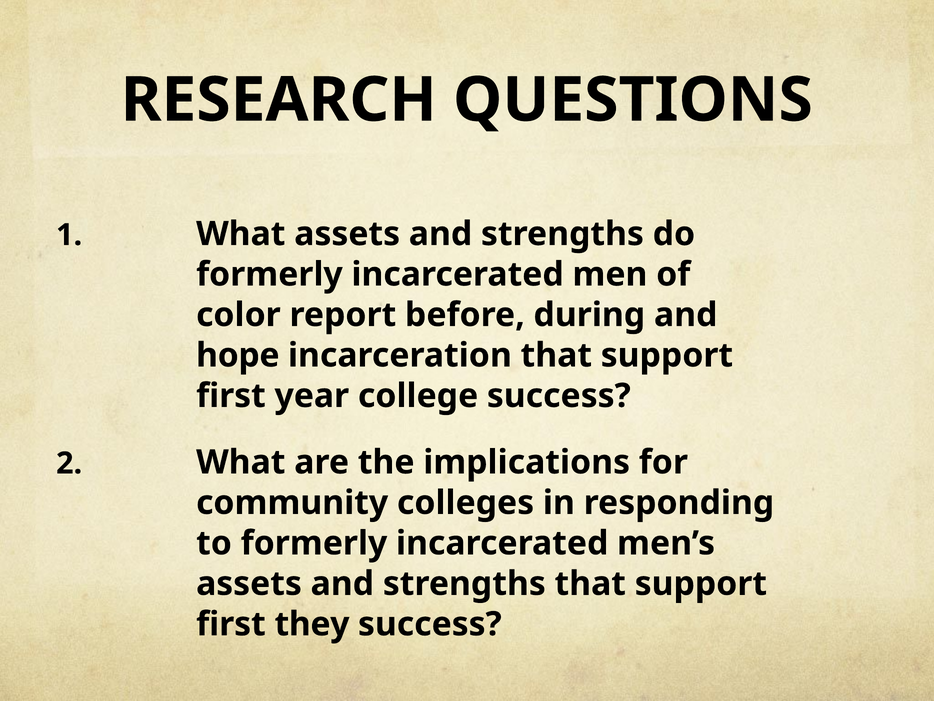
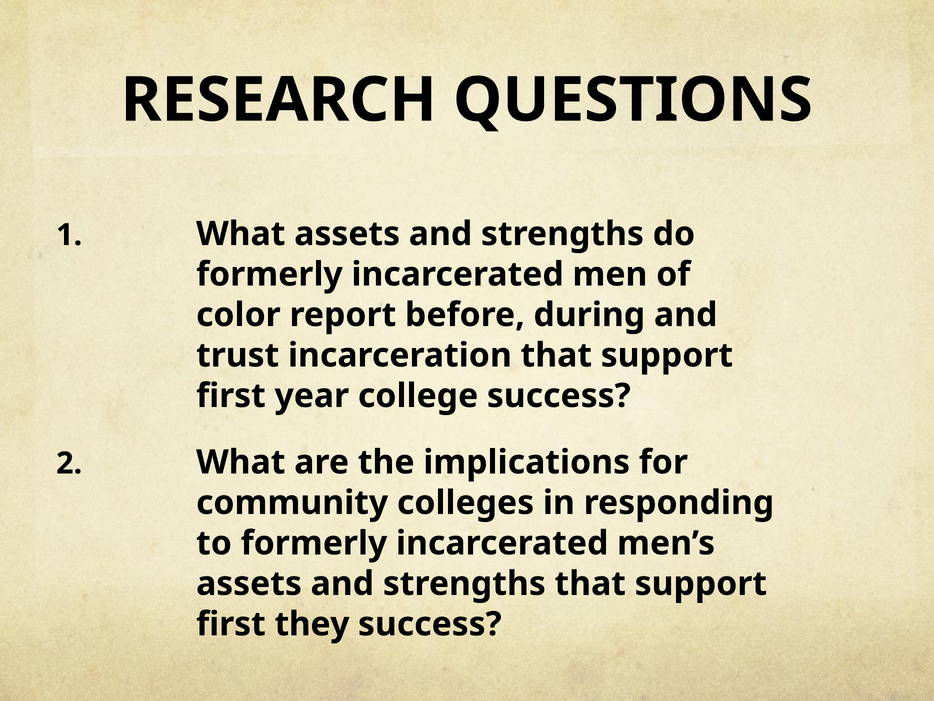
hope: hope -> trust (238, 355)
